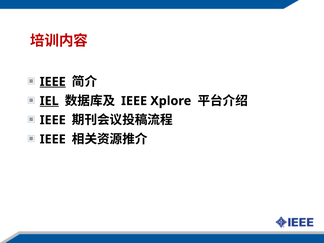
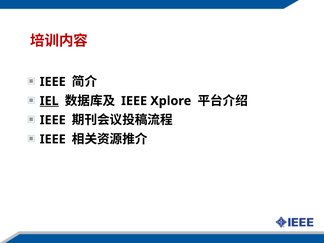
IEEE underline: present -> none (53, 82)
